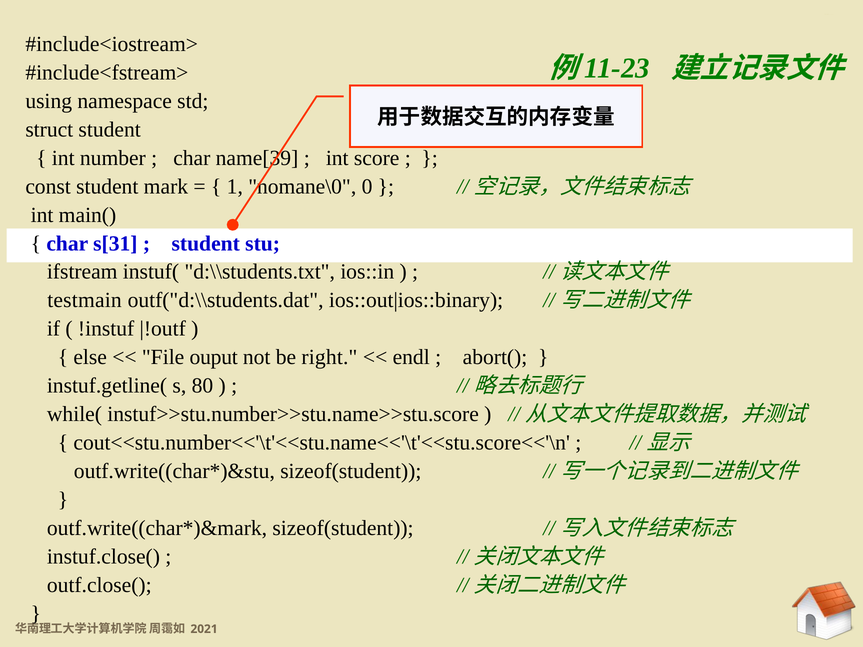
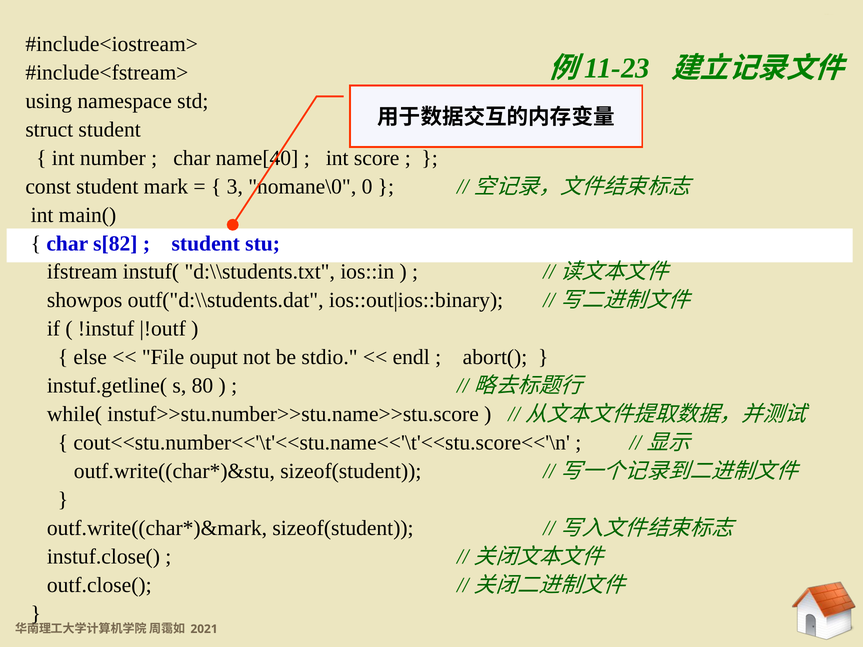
name[39: name[39 -> name[40 (257, 158)
1: 1 -> 3 (235, 187)
s[31: s[31 -> s[82 (115, 243)
testmain: testmain -> showpos (85, 300)
right: right -> stdio (330, 357)
